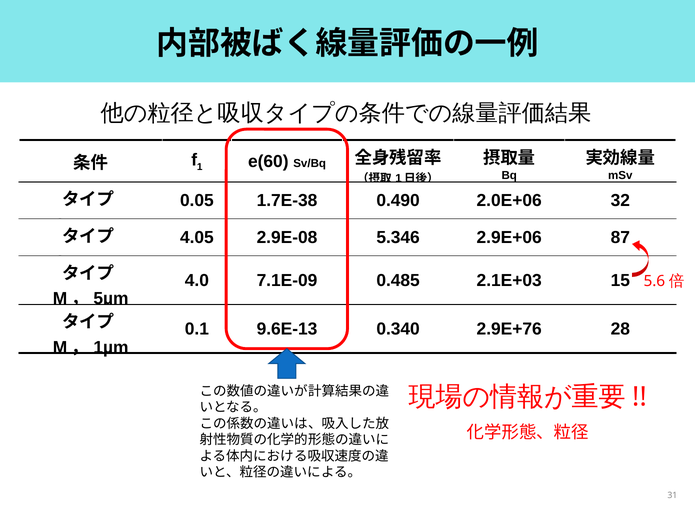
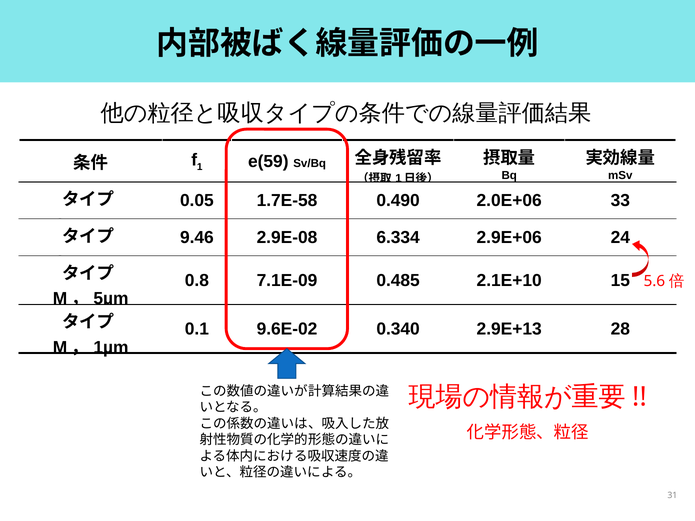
e(60: e(60 -> e(59 (268, 161)
1.7E-38: 1.7E-38 -> 1.7E-58 (287, 201)
32: 32 -> 33 (620, 201)
4.05: 4.05 -> 9.46 (197, 238)
5.346: 5.346 -> 6.334 (398, 238)
87: 87 -> 24 (620, 238)
4.0: 4.0 -> 0.8 (197, 280)
2.1E+03: 2.1E+03 -> 2.1E+10 (509, 280)
9.6E-13: 9.6E-13 -> 9.6E-02 (287, 329)
2.9E+76: 2.9E+76 -> 2.9E+13 (509, 329)
